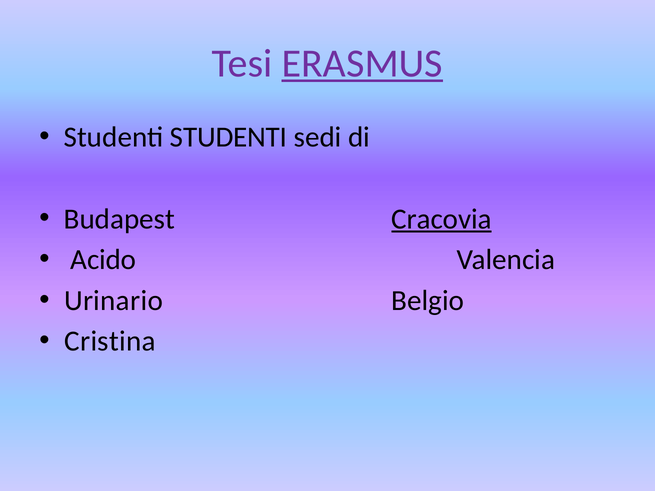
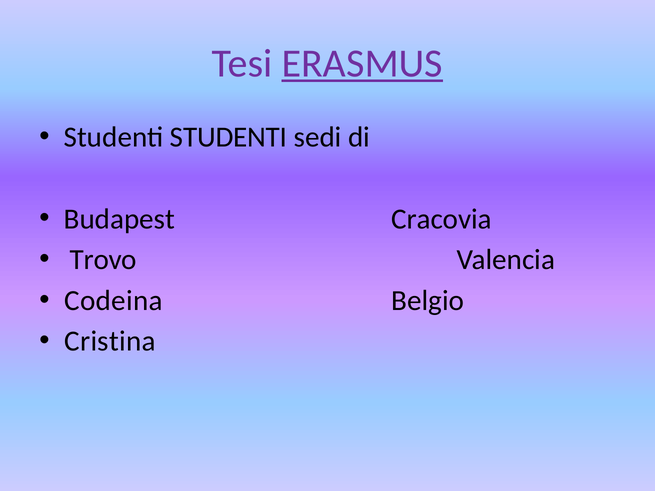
Cracovia underline: present -> none (441, 219)
Acido: Acido -> Trovo (103, 260)
Urinario: Urinario -> Codeina (114, 301)
